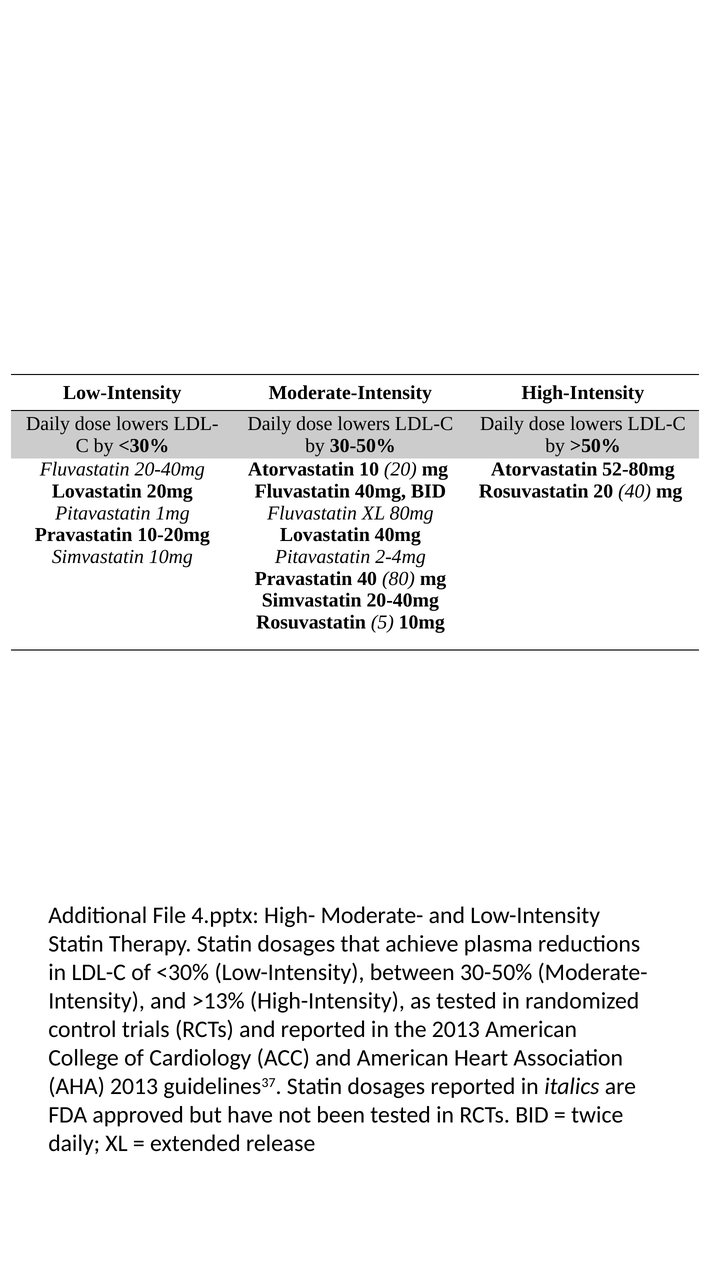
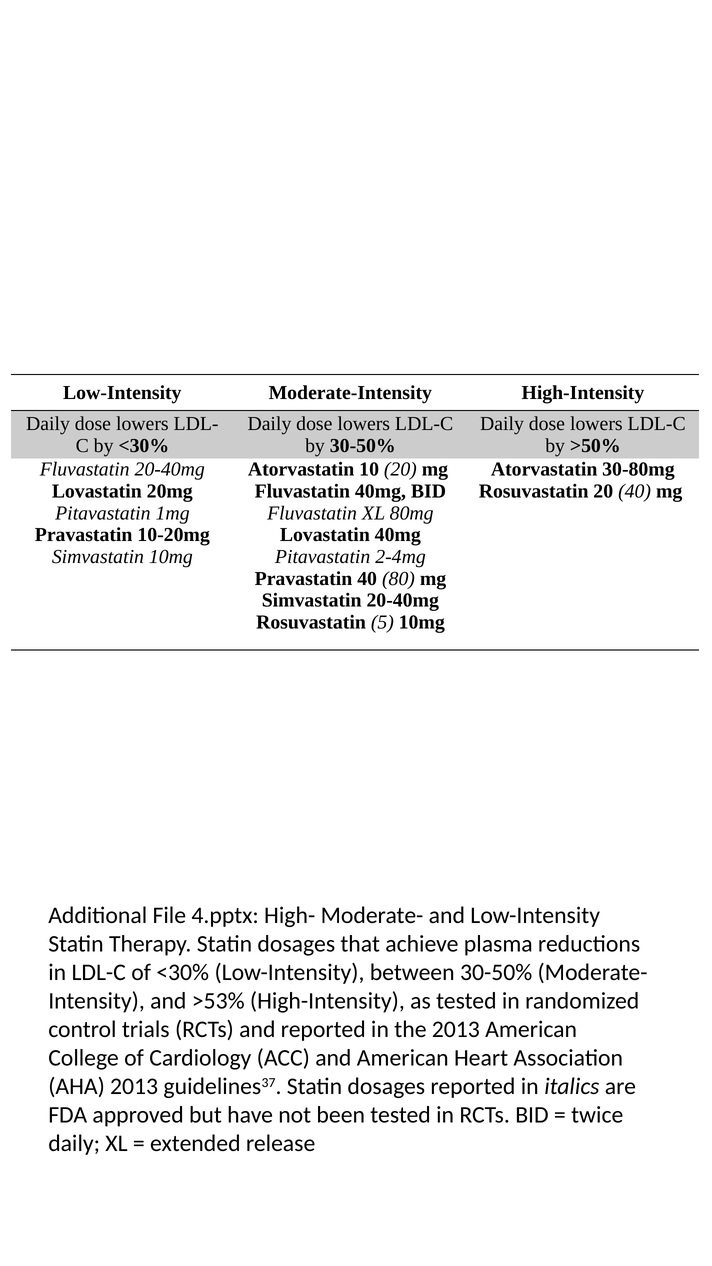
52-80mg: 52-80mg -> 30-80mg (638, 469)
>13%: >13% -> >53% (218, 1001)
